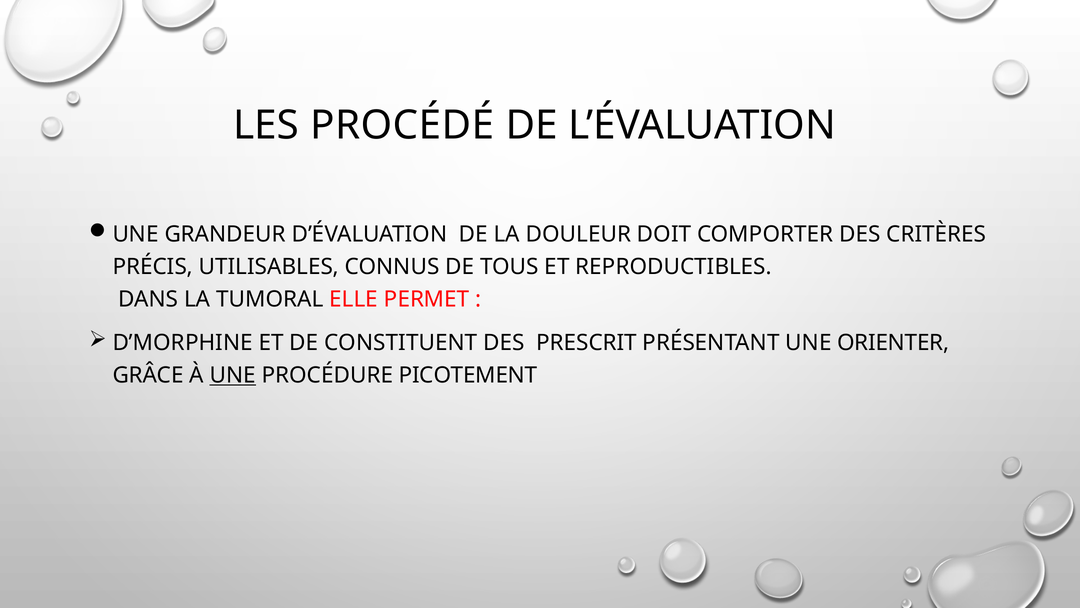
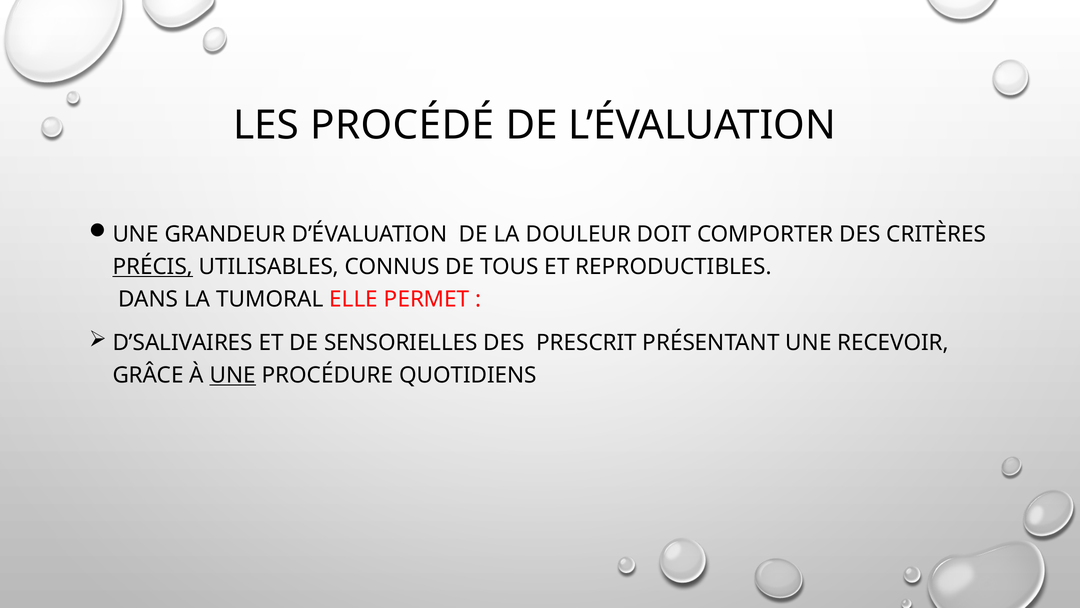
PRÉCIS underline: none -> present (153, 267)
D’MORPHINE: D’MORPHINE -> D’SALIVAIRES (183, 343)
CONSTITUENT: CONSTITUENT -> SENSORIELLES (401, 343)
ORIENTER: ORIENTER -> RECEVOIR (893, 343)
PICOTEMENT: PICOTEMENT -> QUOTIDIENS (468, 375)
